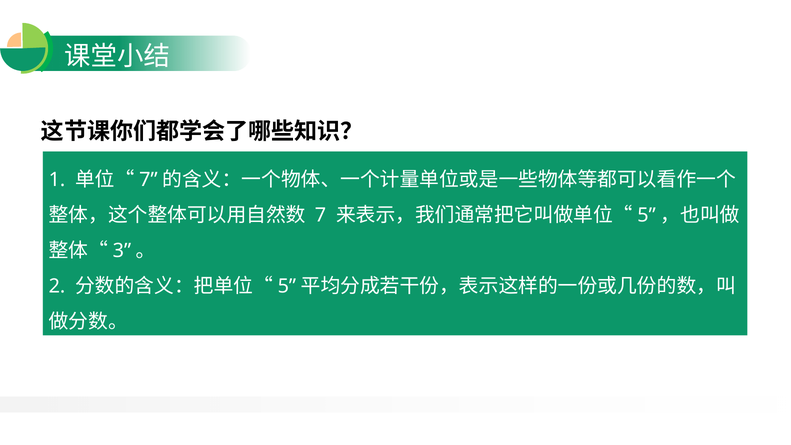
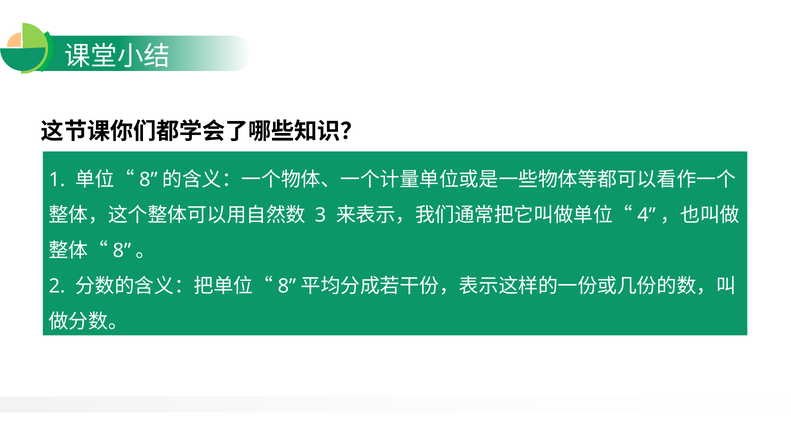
7: 7 -> 8 (148, 179)
7: 7 -> 3 (320, 215)
5: 5 -> 4 (647, 215)
3: 3 -> 8 (122, 251)
5: 5 -> 8 (287, 286)
